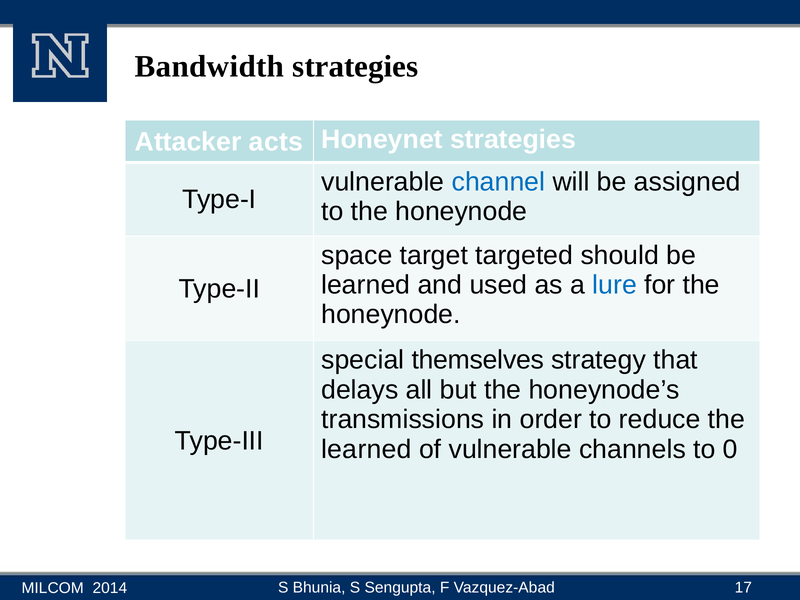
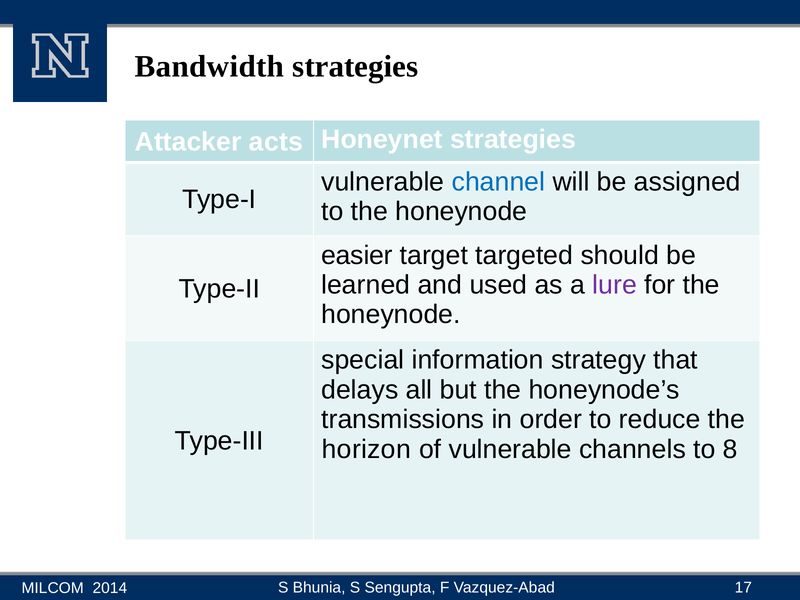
space: space -> easier (357, 255)
lure colour: blue -> purple (615, 285)
themselves: themselves -> information (478, 360)
learned: learned -> horizon (366, 449)
0: 0 -> 8 (730, 449)
